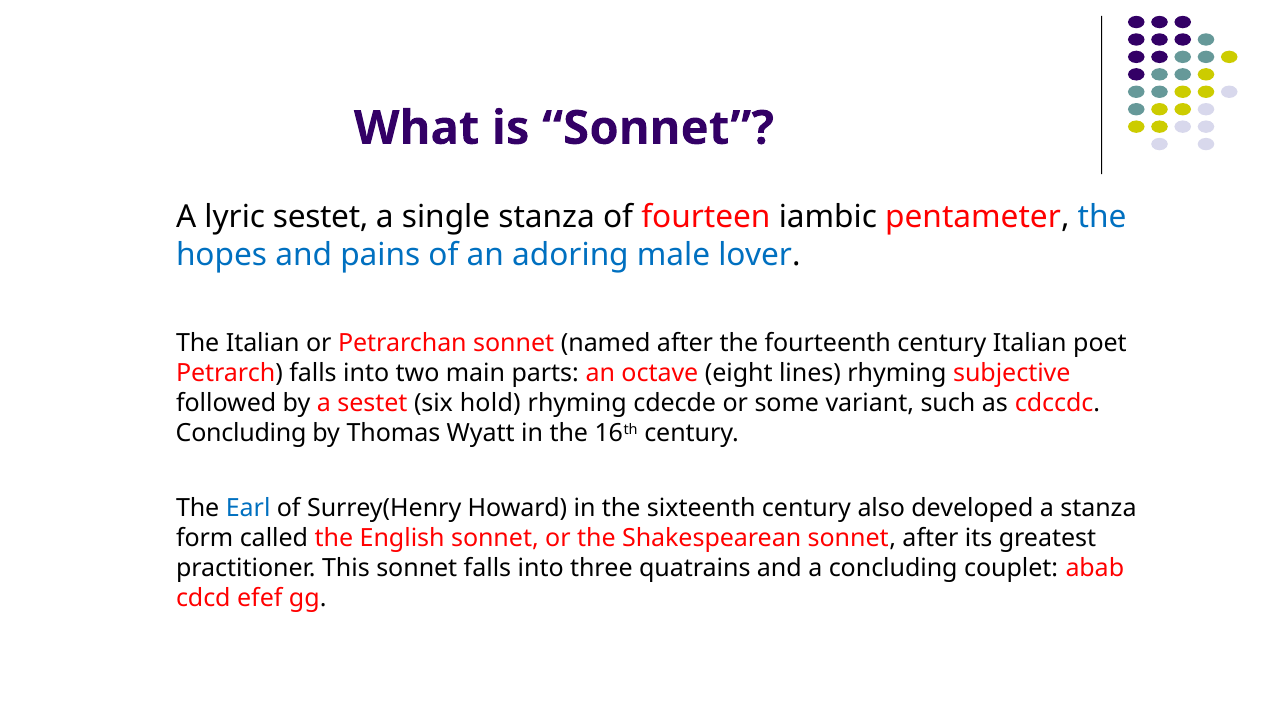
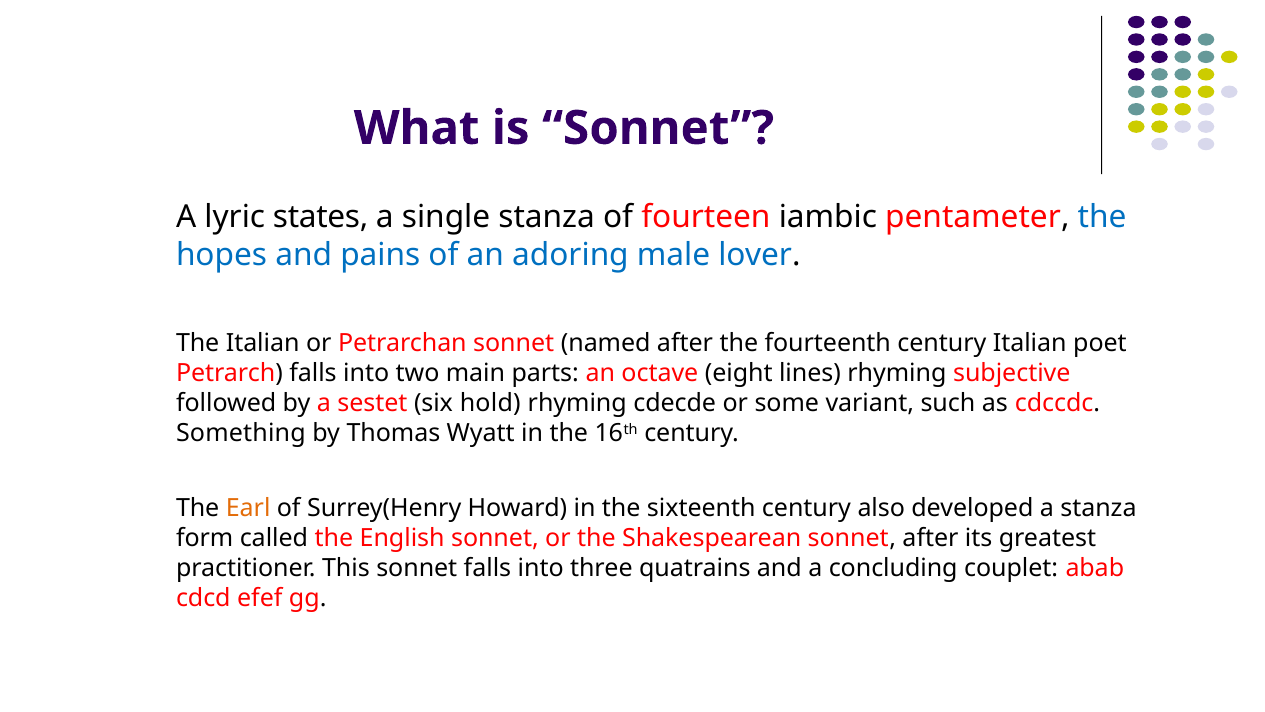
lyric sestet: sestet -> states (321, 217)
Concluding: Concluding -> Something (241, 433)
Earl colour: blue -> orange (248, 508)
